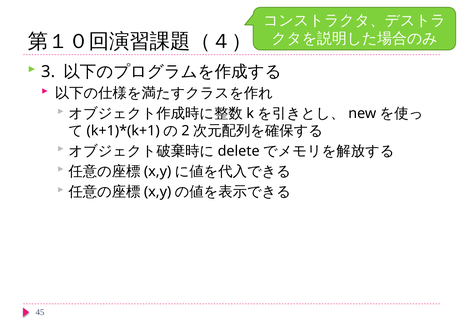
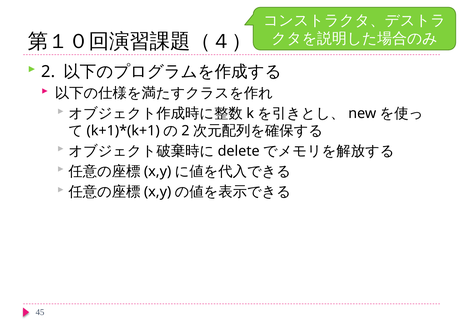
3: 3 -> 2 (48, 72)
